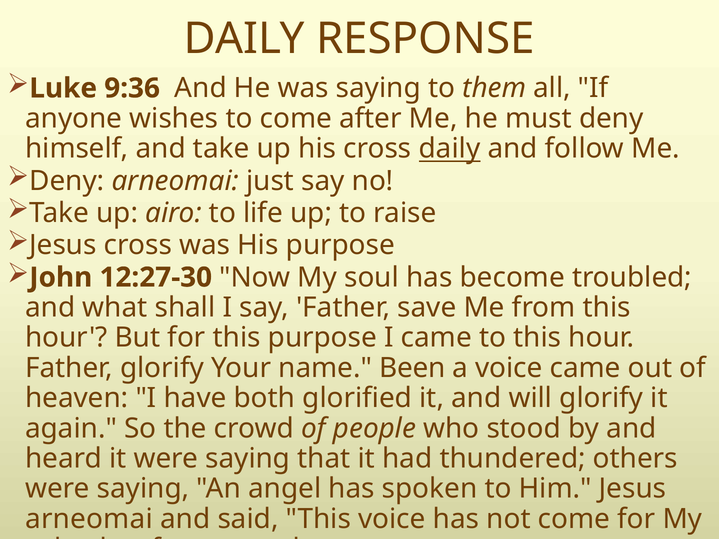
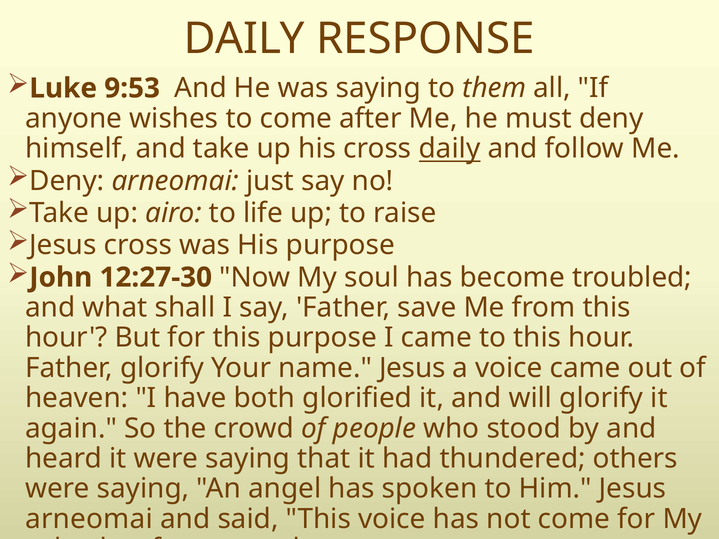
9:36: 9:36 -> 9:53 (132, 88)
name Been: Been -> Jesus (412, 368)
